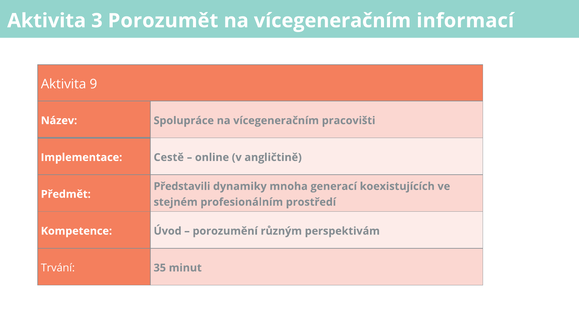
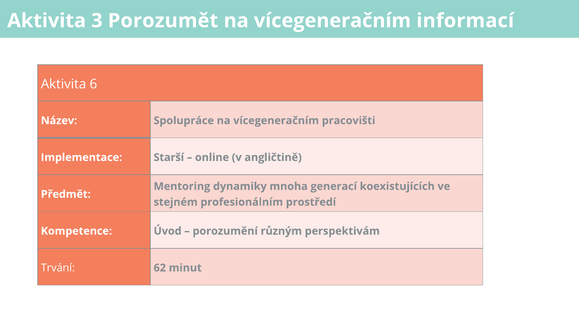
9: 9 -> 6 (93, 84)
Cestě: Cestě -> Starší (169, 158)
Představili: Představili -> Mentoring (182, 187)
35: 35 -> 62 (160, 268)
